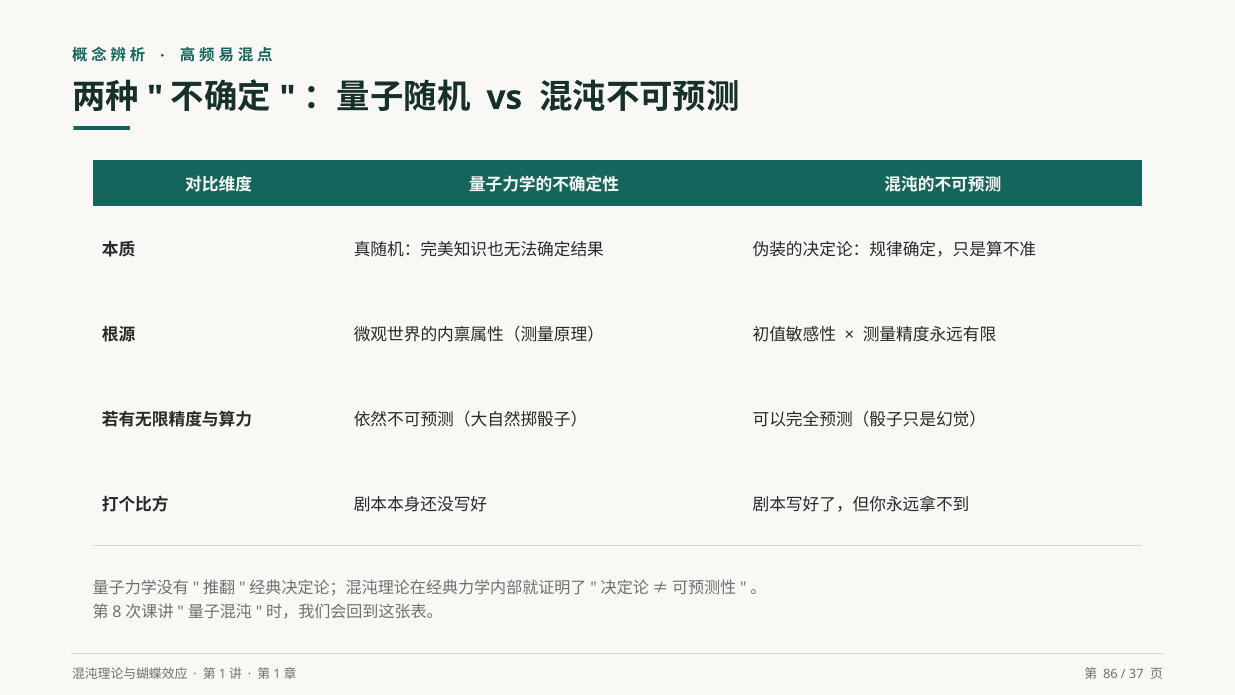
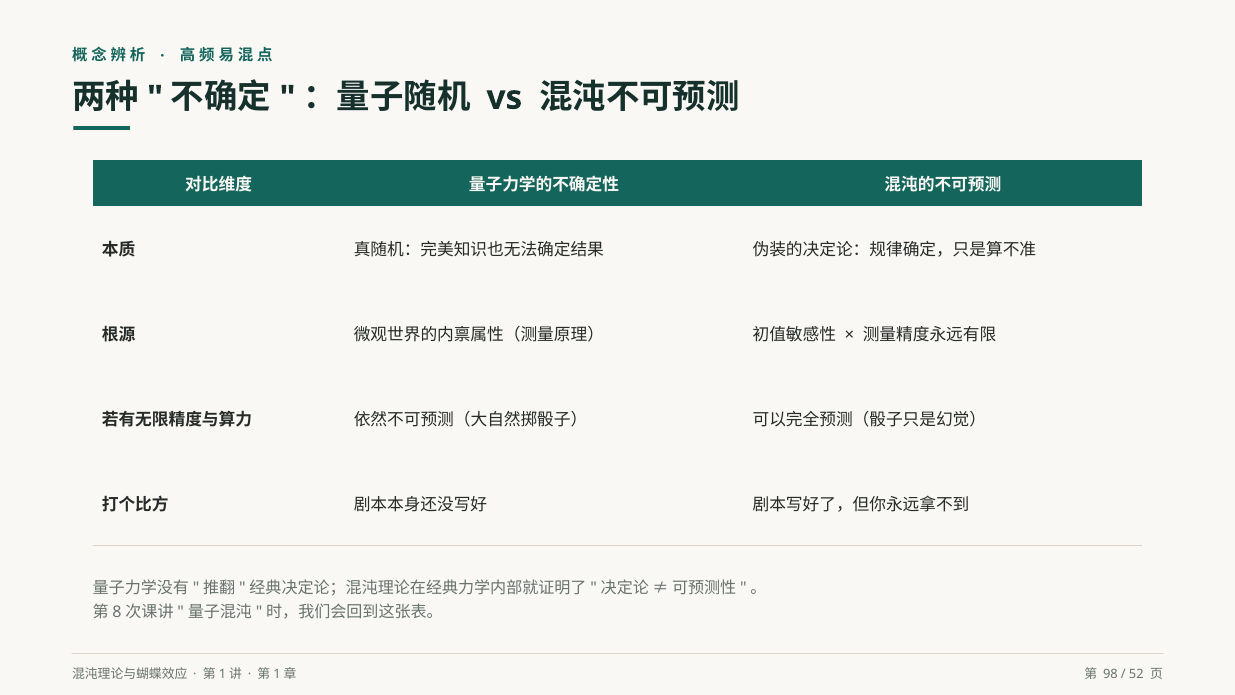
86: 86 -> 98 (1110, 674)
37: 37 -> 52 (1136, 674)
